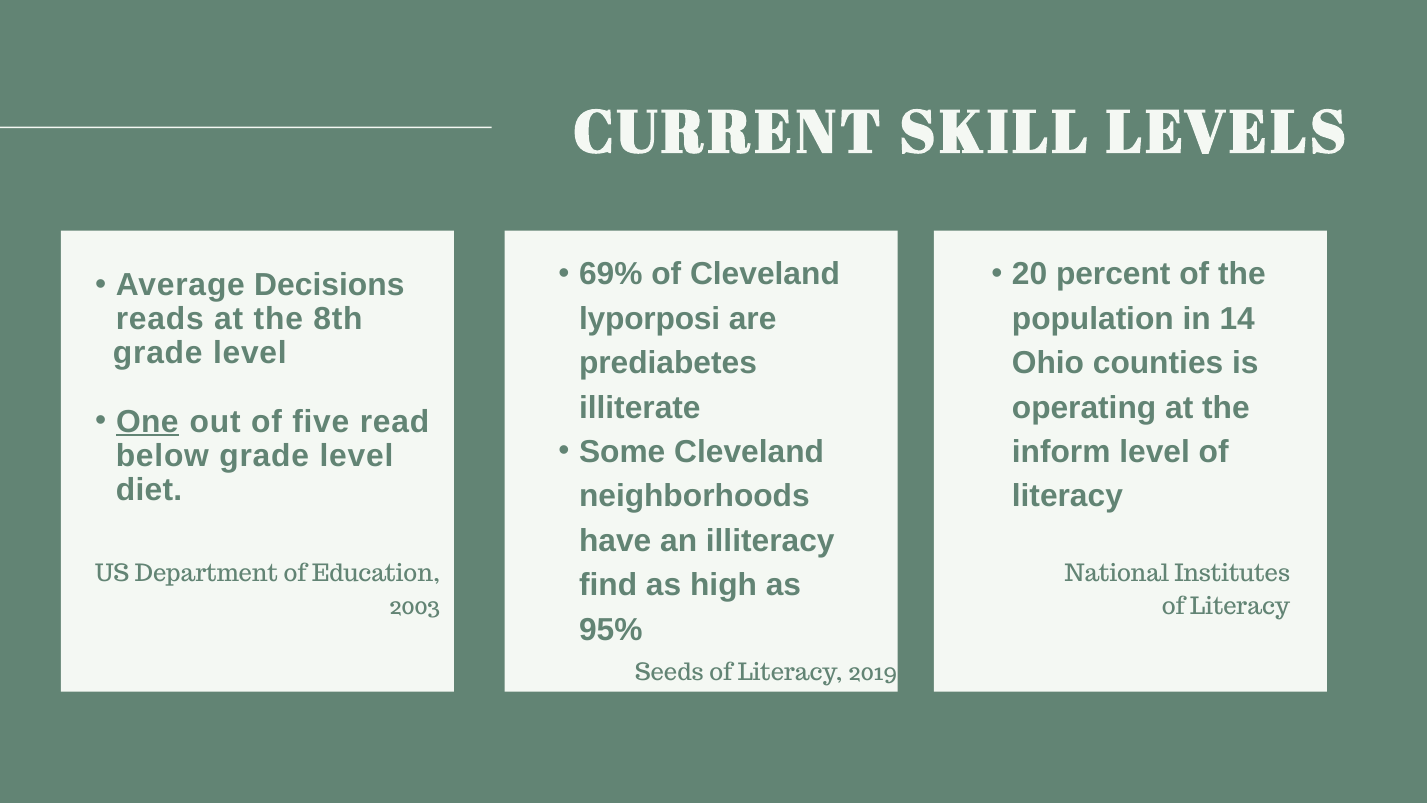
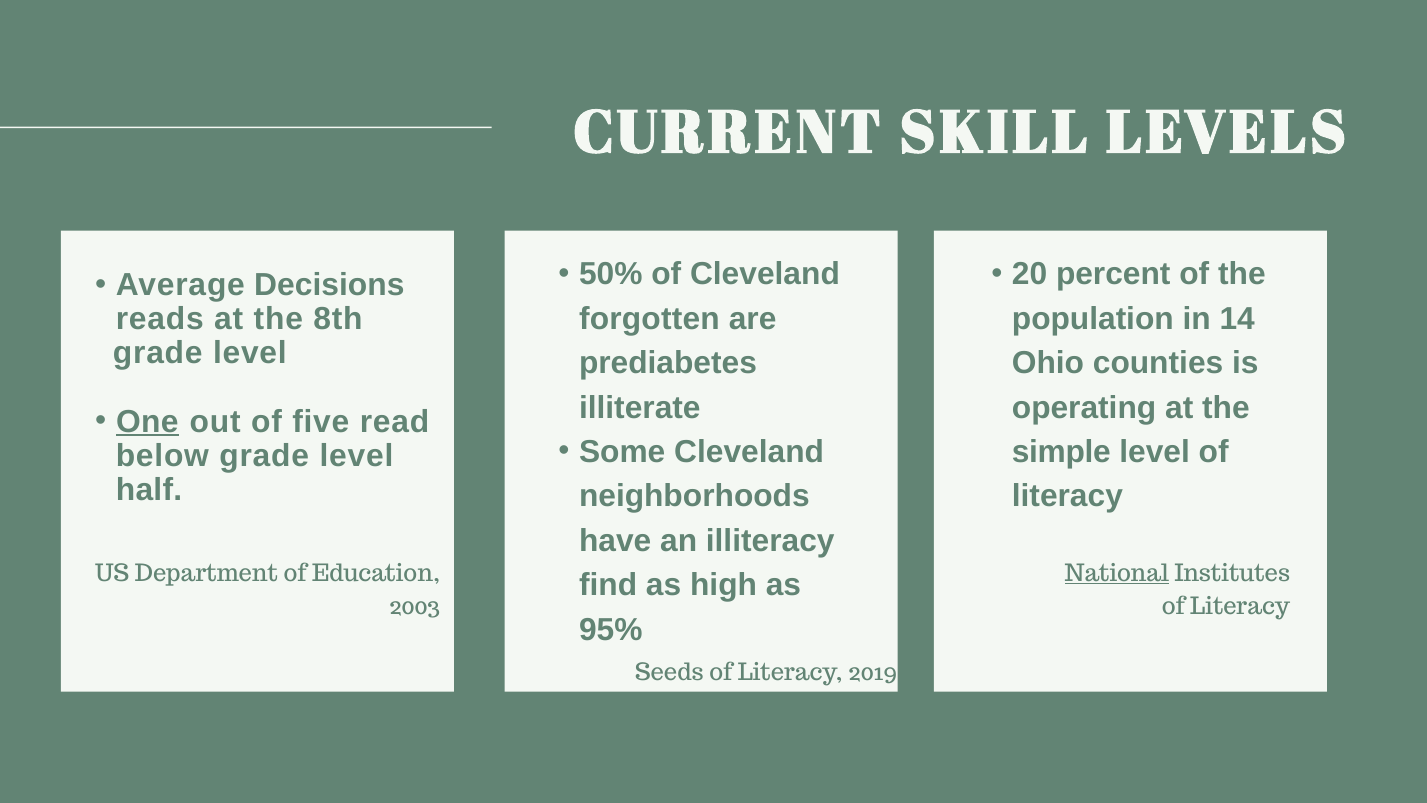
69%: 69% -> 50% (611, 274)
lyporposi: lyporposi -> forgotten (649, 319)
inform: inform -> simple (1061, 452)
diet: diet -> half (149, 490)
National underline: none -> present (1117, 573)
